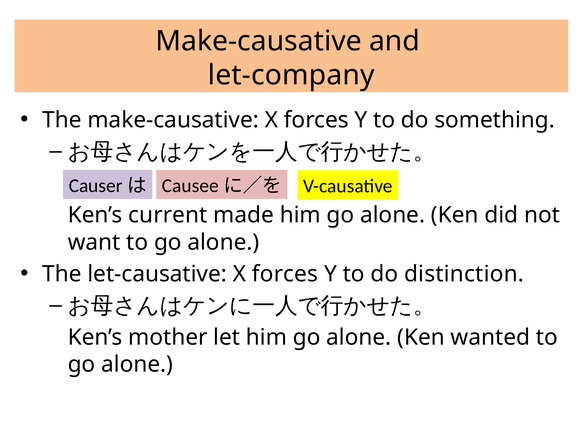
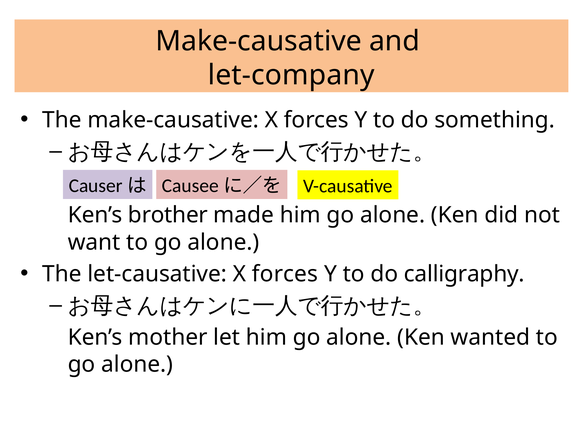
current: current -> brother (168, 215)
distinction: distinction -> calligraphy (464, 274)
